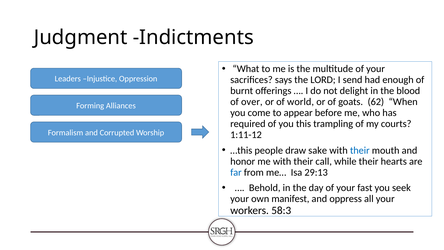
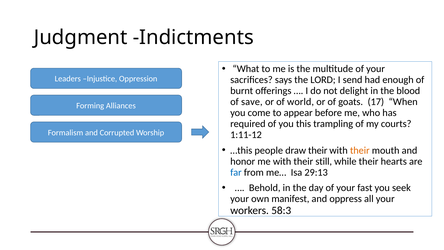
over: over -> save (252, 102)
62: 62 -> 17 (376, 102)
draw sake: sake -> their (318, 150)
their colour: blue -> orange (360, 150)
call: call -> still (324, 161)
